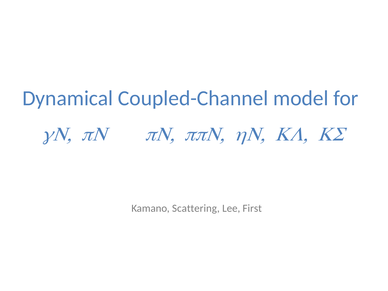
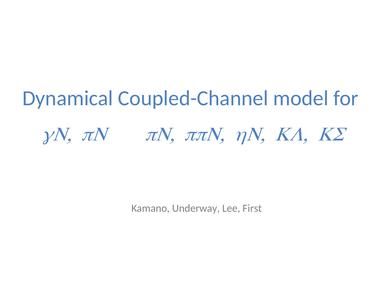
Scattering: Scattering -> Underway (196, 208)
